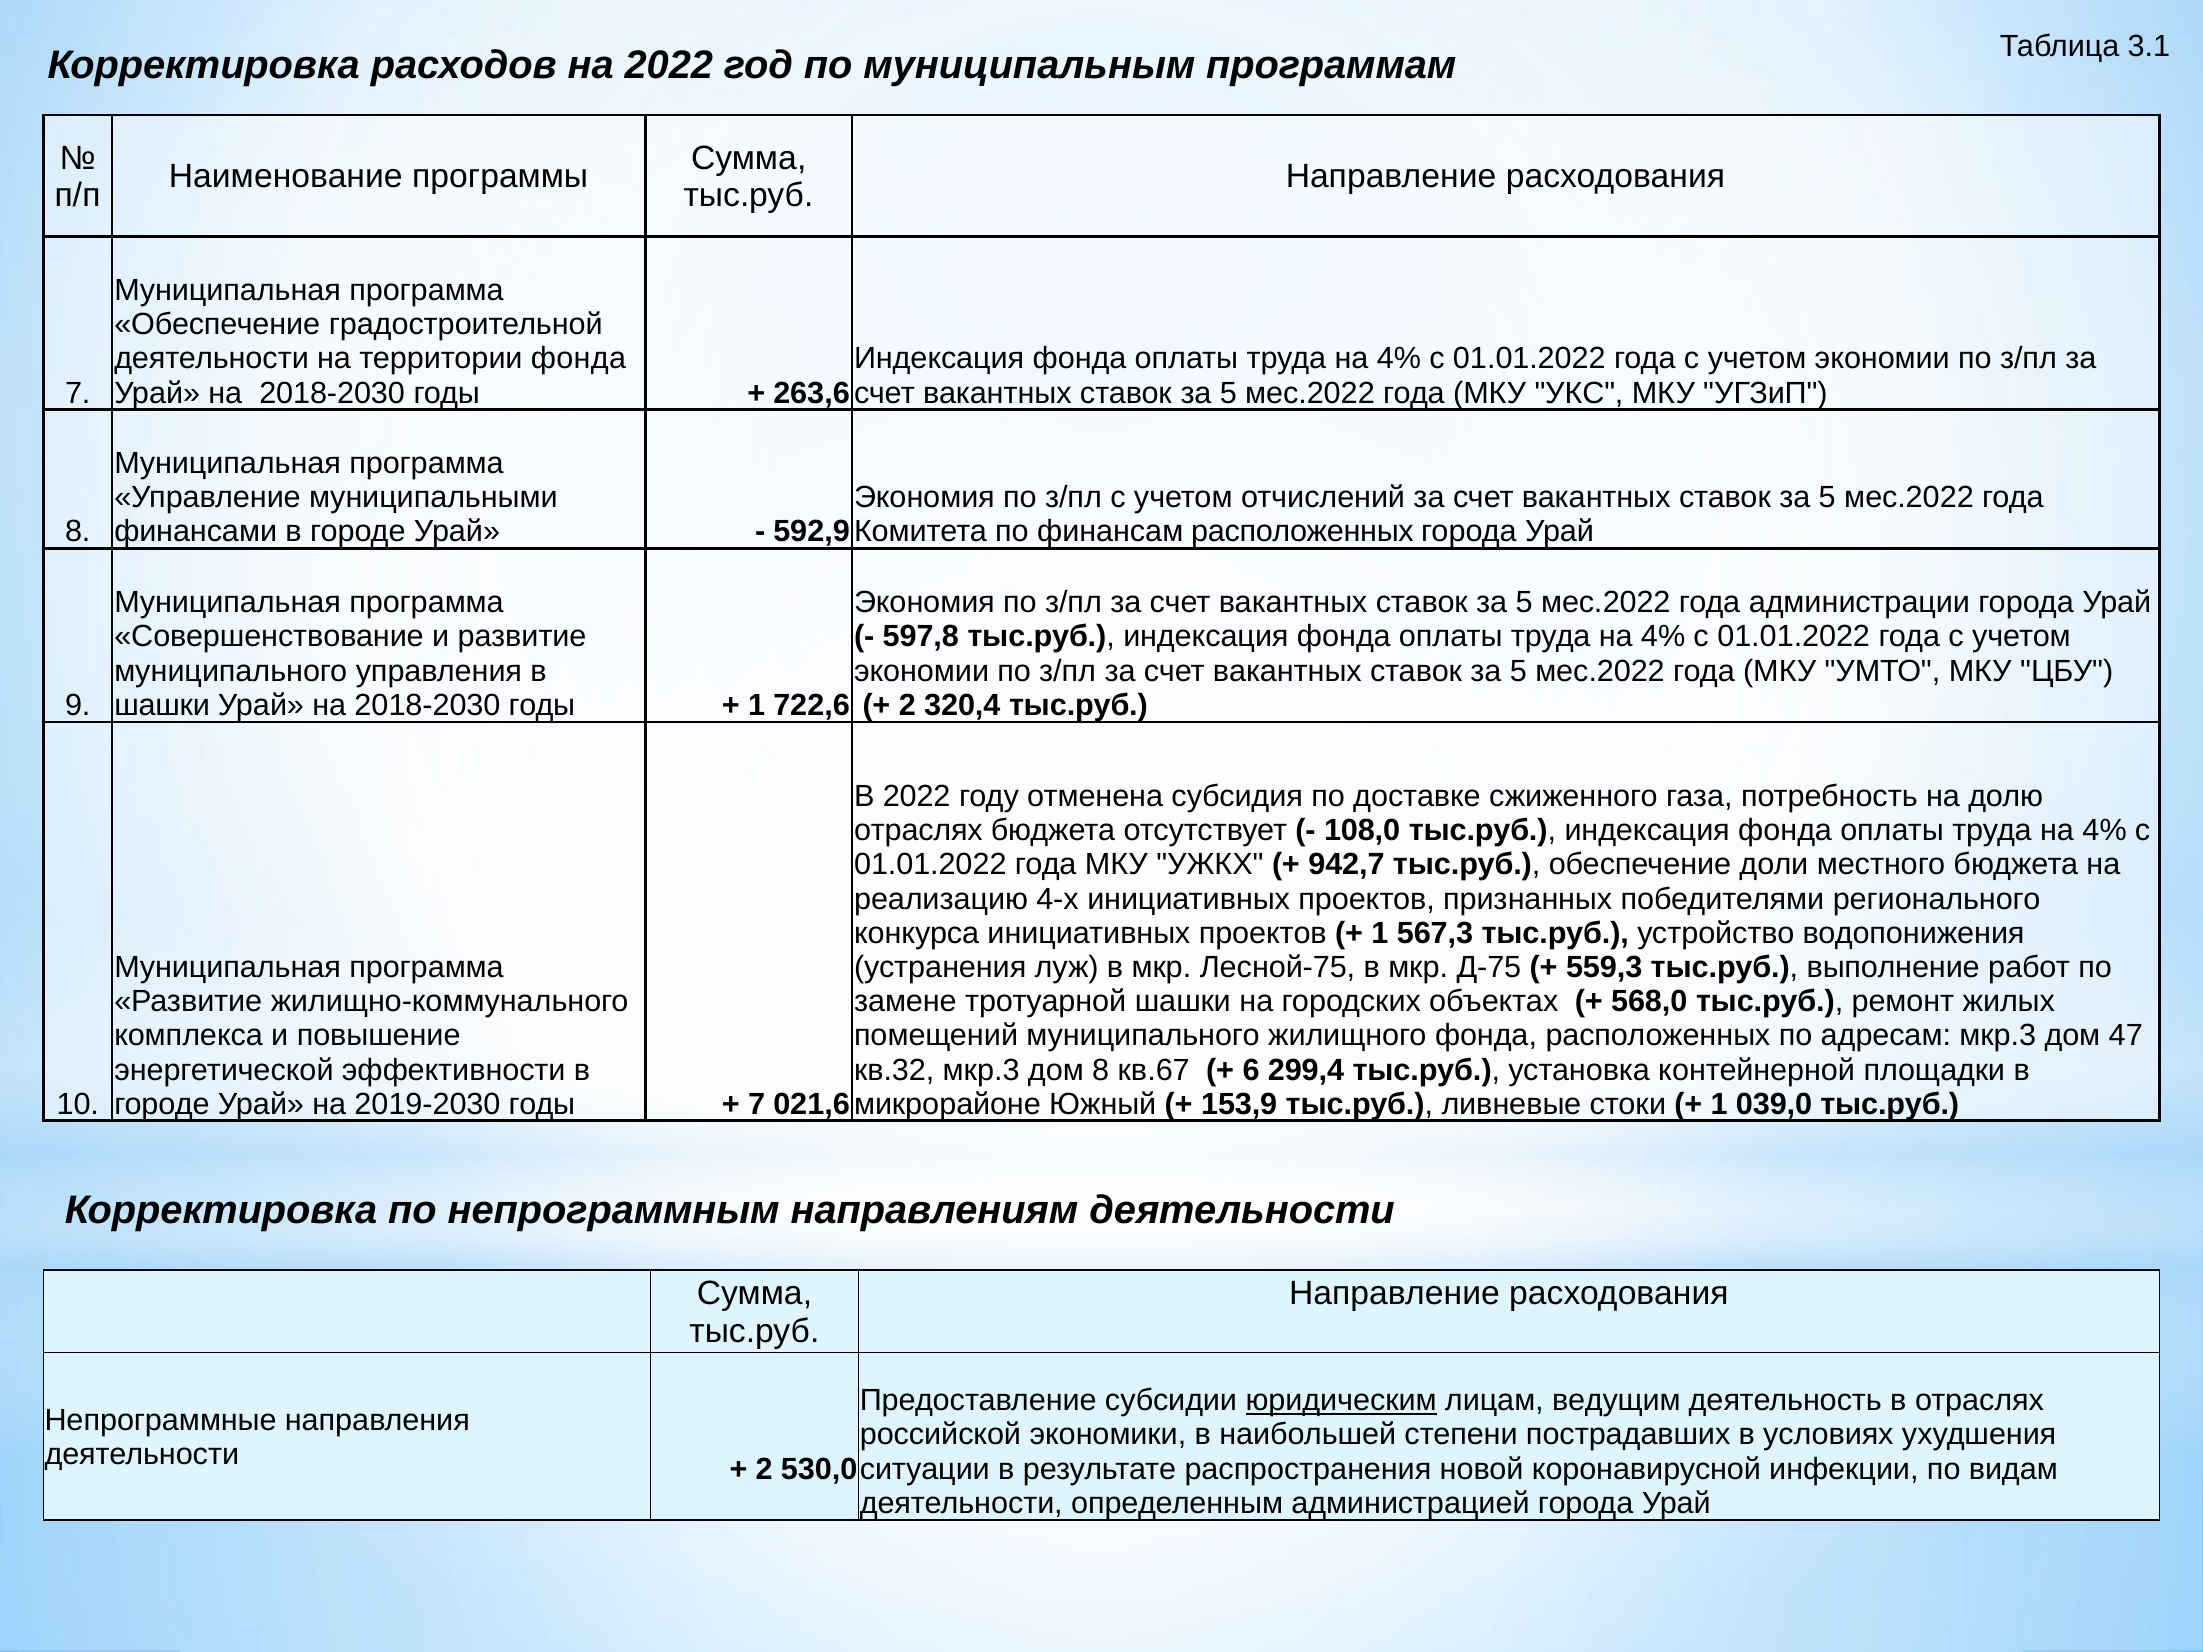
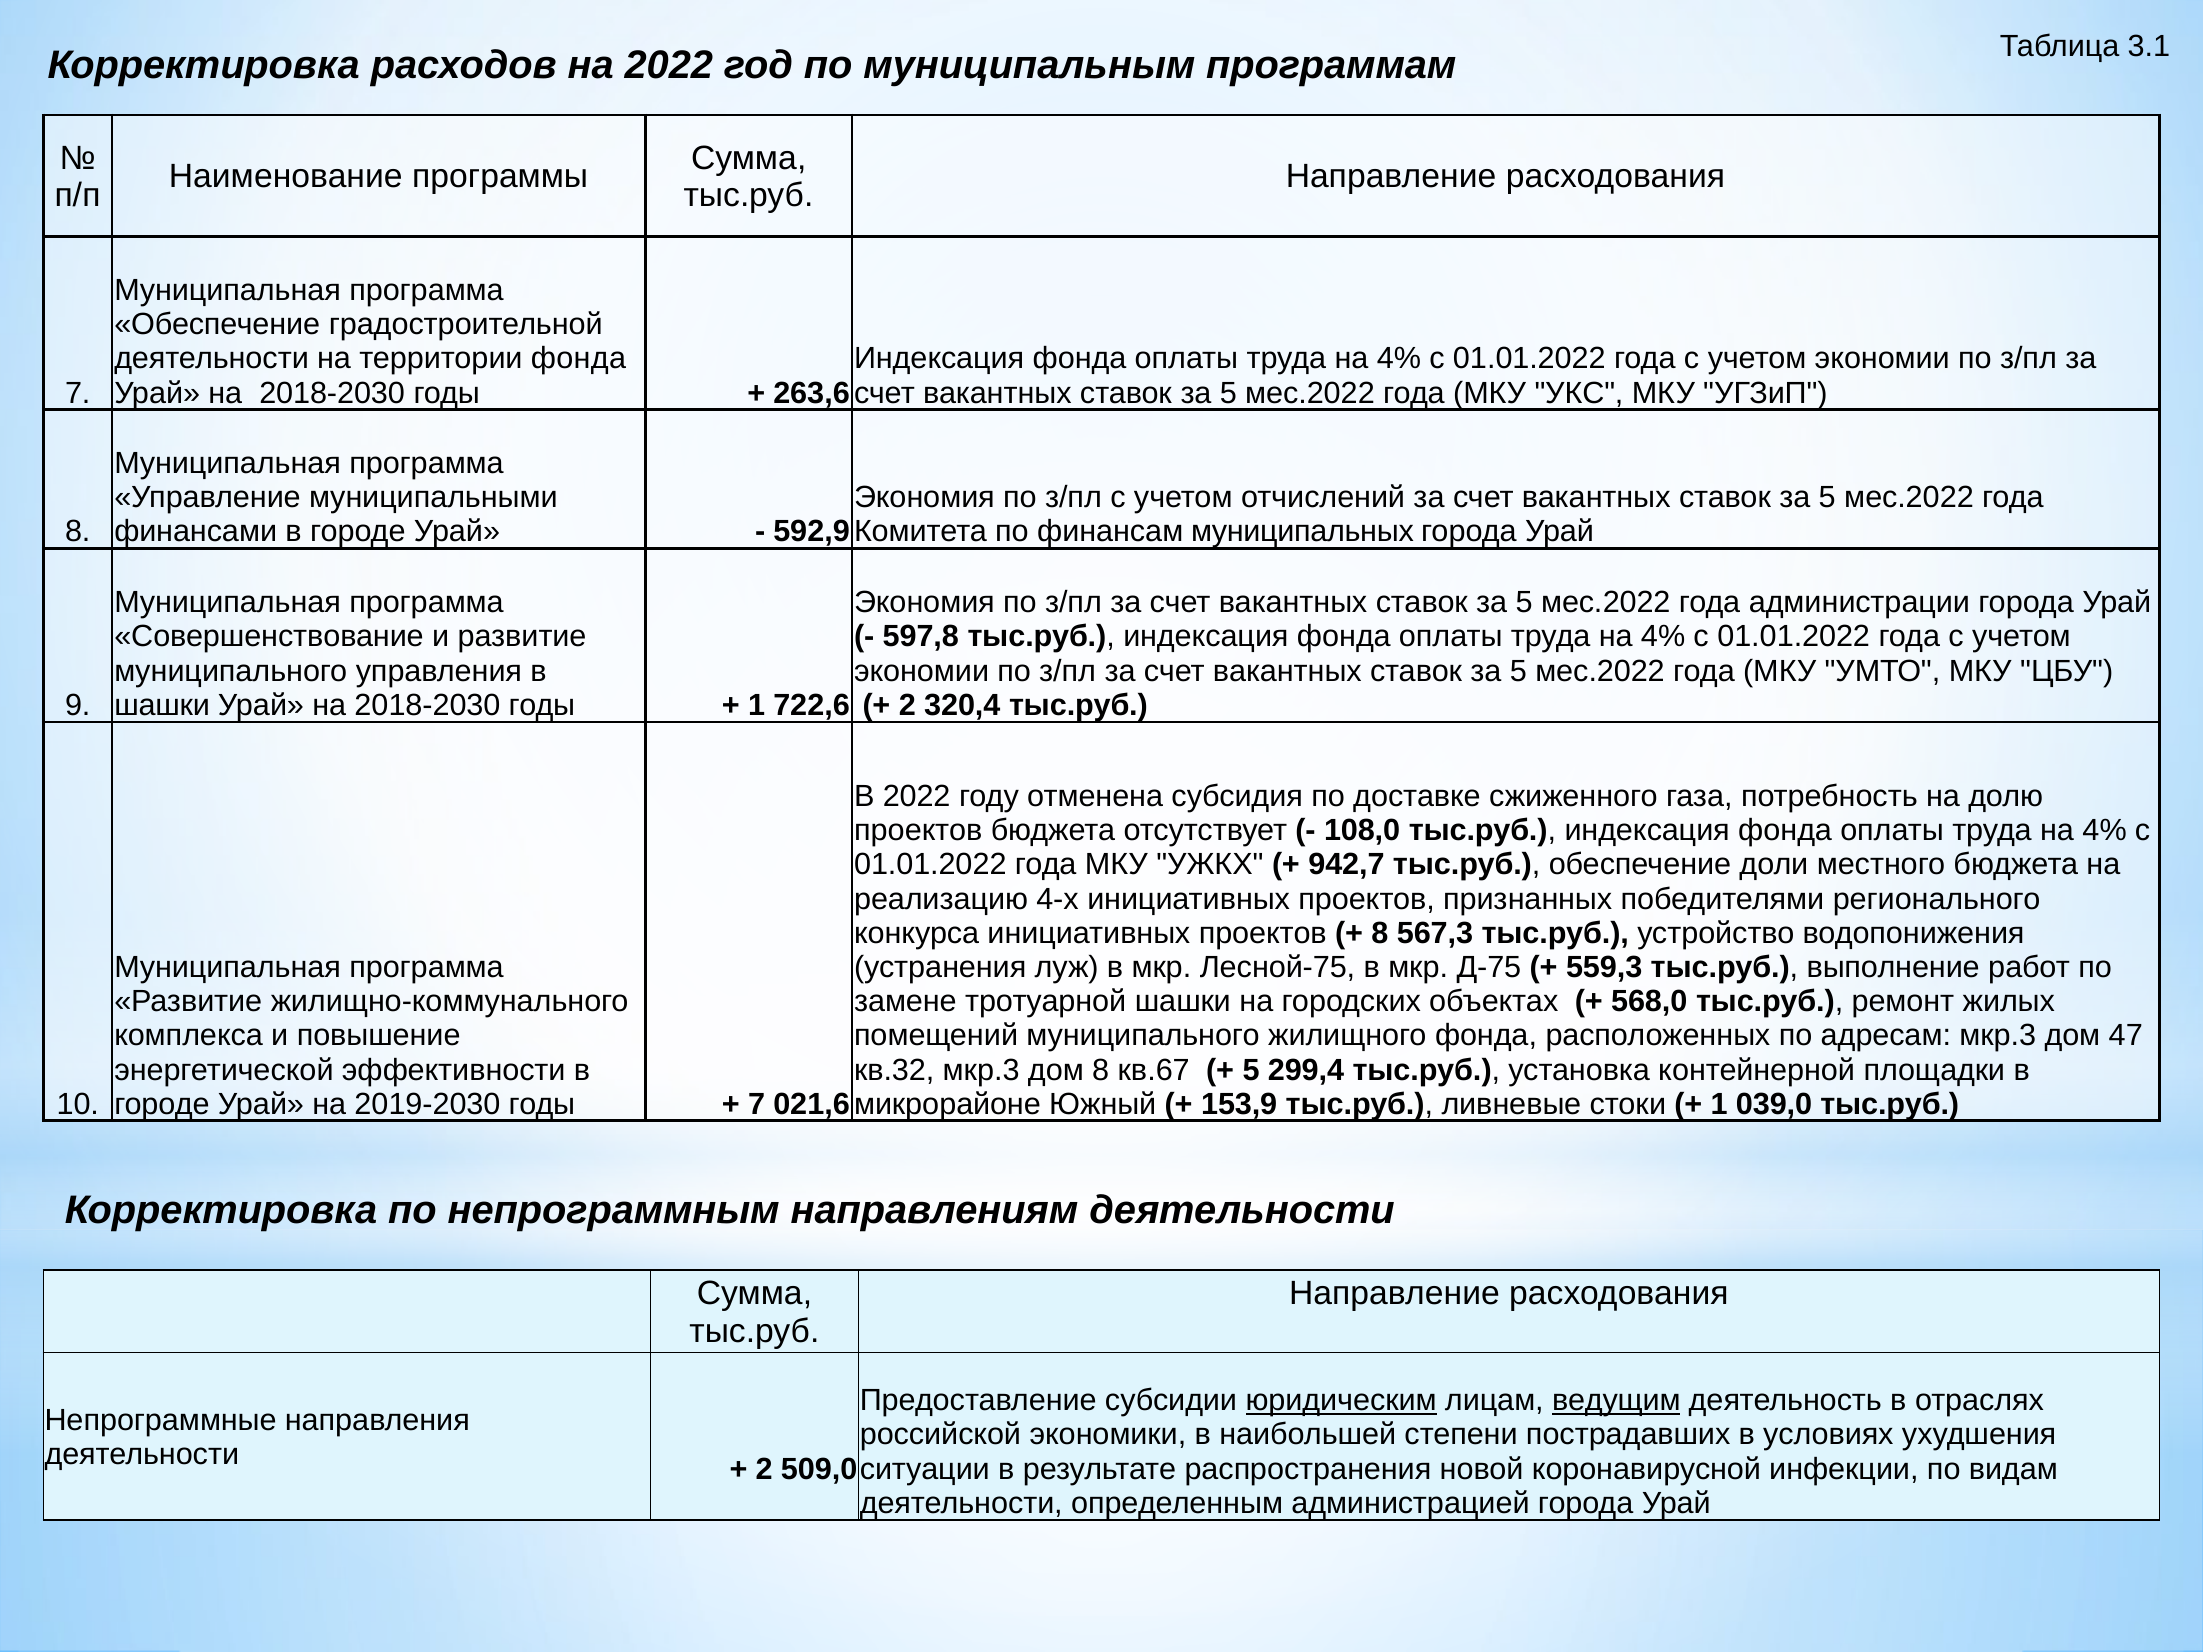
финансам расположенных: расположенных -> муниципальных (1302, 532)
отраслях: отраслях -> проектов (918, 831)
1: 1 -> 8 (1380, 933)
6: 6 -> 5 (1251, 1070)
ведущим underline: none -> present (1616, 1401)
530,0: 530,0 -> 509,0 (819, 1469)
